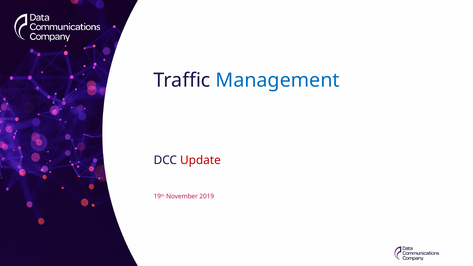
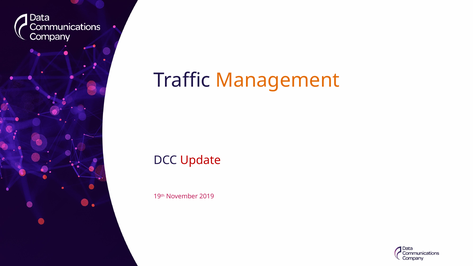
Management colour: blue -> orange (278, 80)
